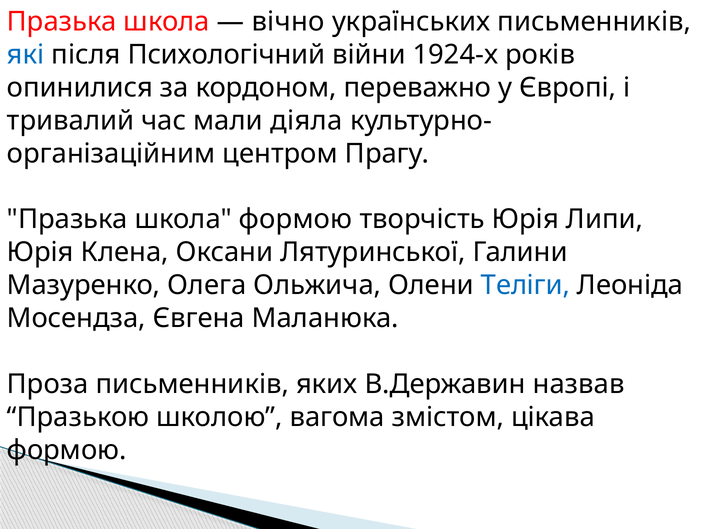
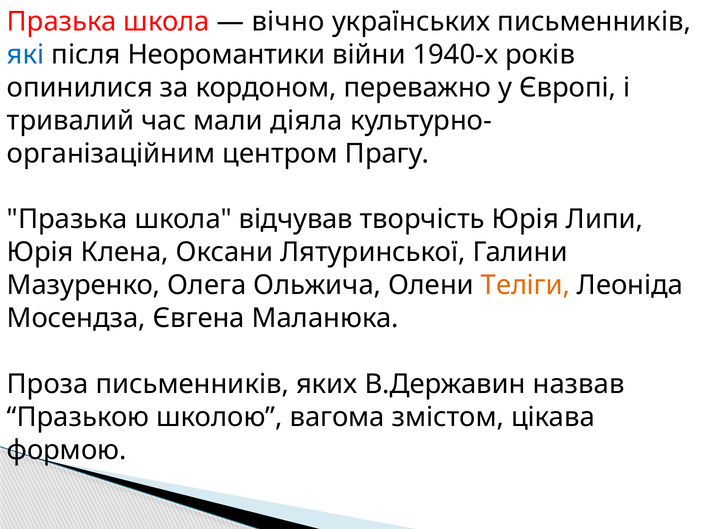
Психологічний: Психологічний -> Неоромантики (226, 55)
1924-х: 1924-х -> 1940-х (455, 55)
школа формою: формою -> відчував (296, 220)
Теліги colour: blue -> orange (525, 286)
